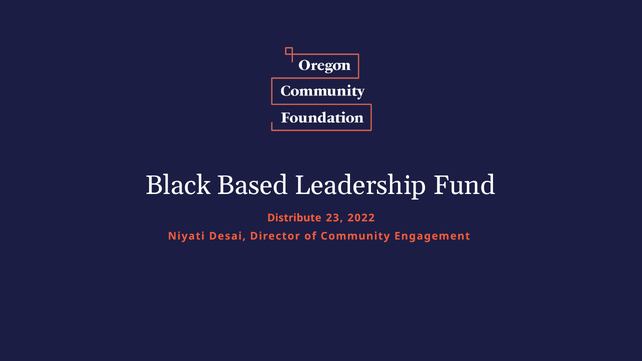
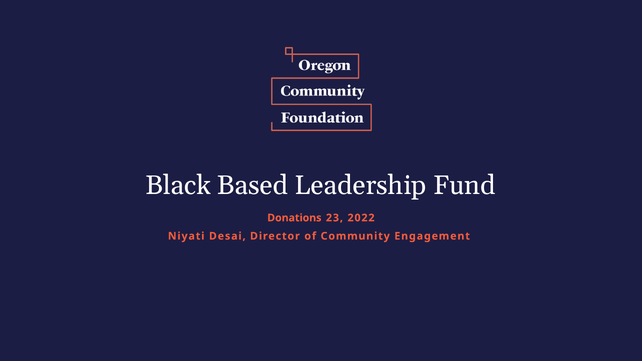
Distribute: Distribute -> Donations (294, 218)
